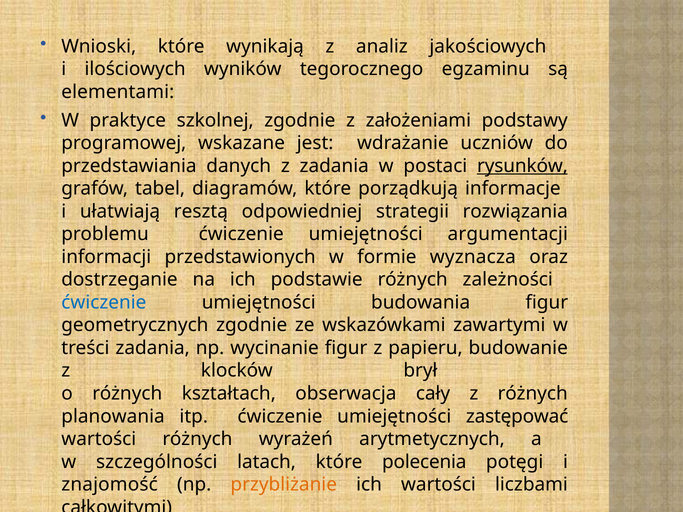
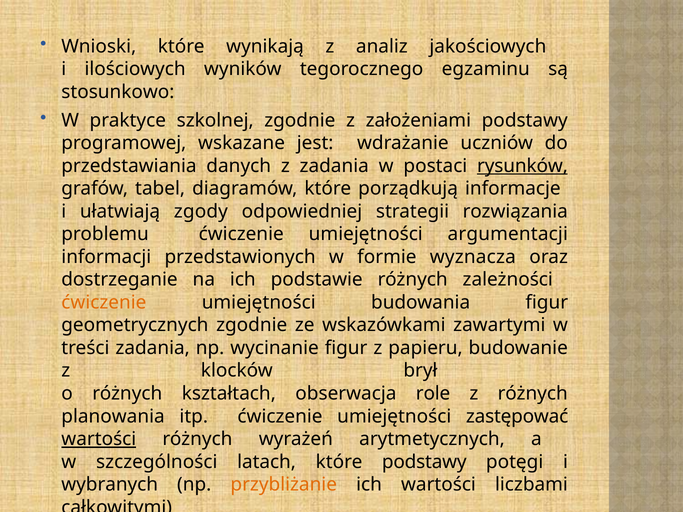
elementami: elementami -> stosunkowo (118, 92)
resztą: resztą -> zgody (201, 211)
ćwiczenie colour: blue -> orange (104, 303)
cały: cały -> role (433, 394)
wartości underline: none -> present (99, 439)
które polecenia: polecenia -> podstawy (424, 462)
znajomość: znajomość -> wybranych (110, 485)
